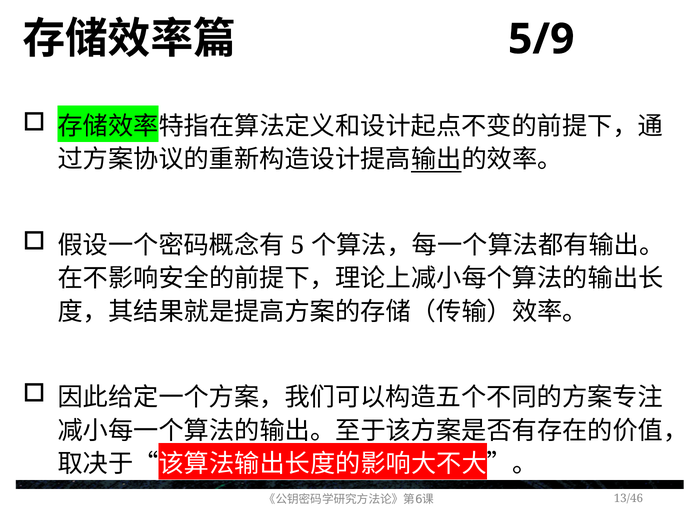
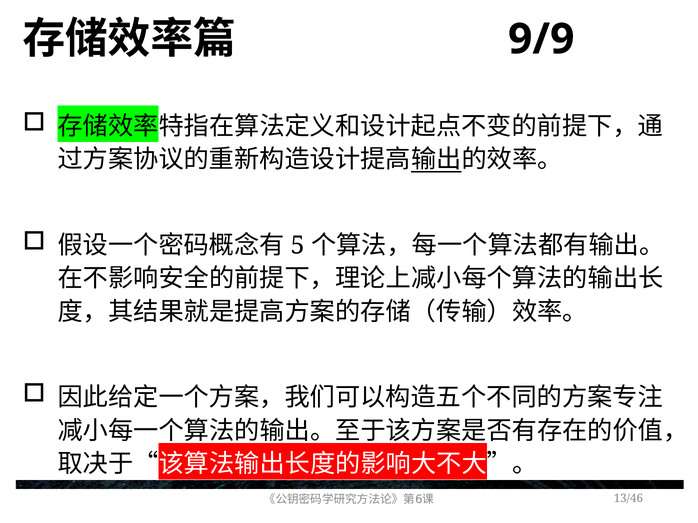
5/9: 5/9 -> 9/9 (541, 39)
